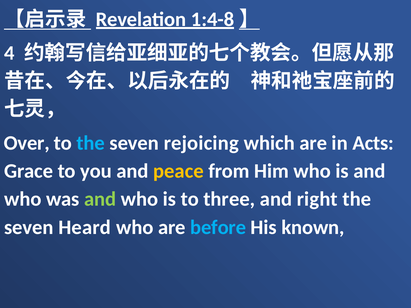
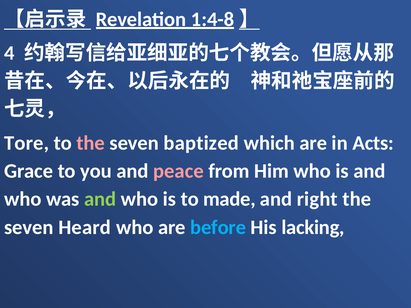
Over: Over -> Tore (27, 143)
the colour: light blue -> pink (91, 143)
rejoicing: rejoicing -> baptized (201, 143)
peace colour: yellow -> pink (179, 171)
three: three -> made (229, 199)
known: known -> lacking (313, 227)
